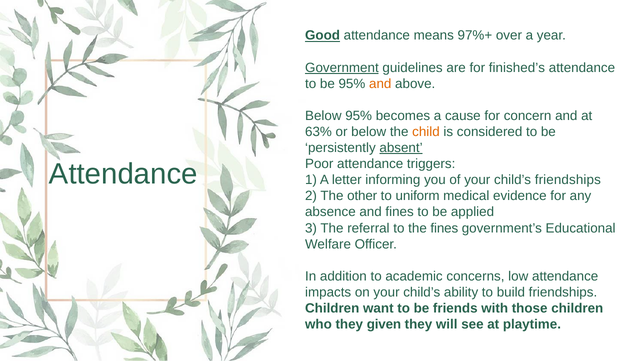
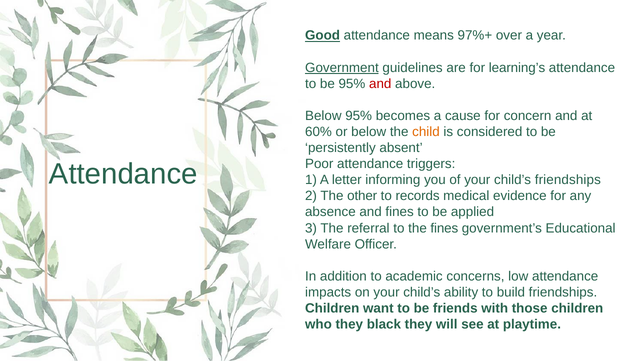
finished’s: finished’s -> learning’s (517, 68)
and colour: orange -> red (380, 84)
63%: 63% -> 60% (318, 132)
absent underline: present -> none (401, 148)
uniform: uniform -> records (418, 196)
given: given -> black (384, 325)
